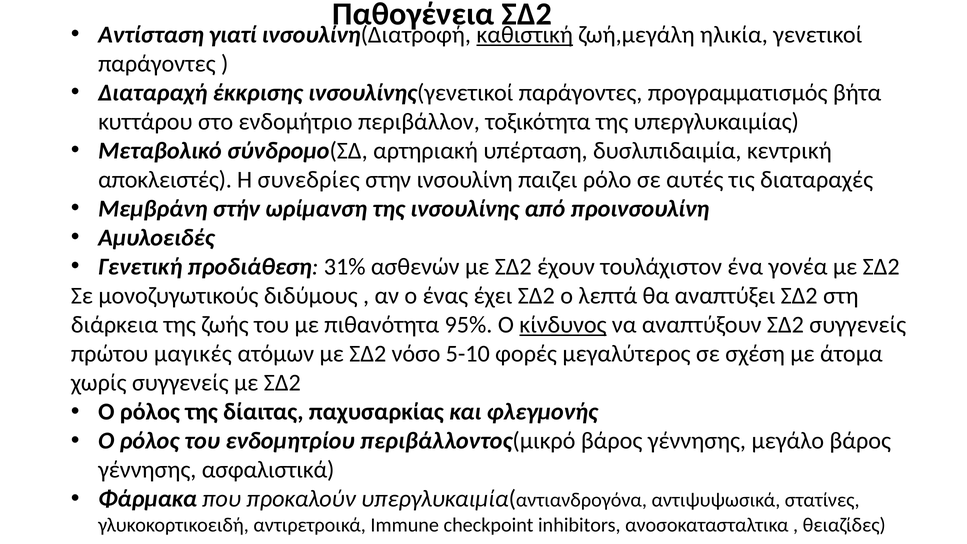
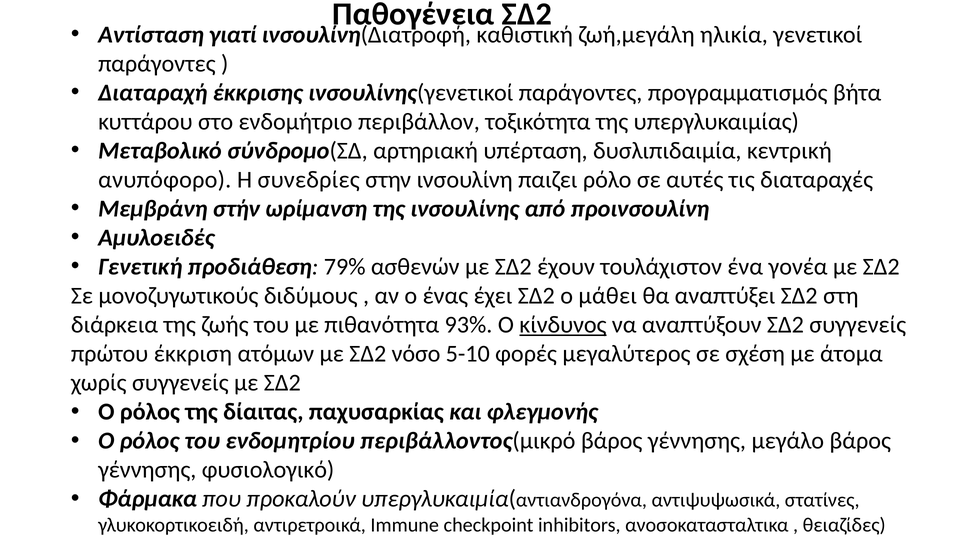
καθιστική underline: present -> none (525, 35)
αποκλειστές: αποκλειστές -> ανυπόφορο (165, 180)
31%: 31% -> 79% (345, 267)
λεπτά: λεπτά -> μάθει (608, 296)
95%: 95% -> 93% (469, 325)
μαγικές: μαγικές -> έκκριση (193, 354)
ασφαλιστικά: ασφαλιστικά -> φυσιολογικό (268, 470)
